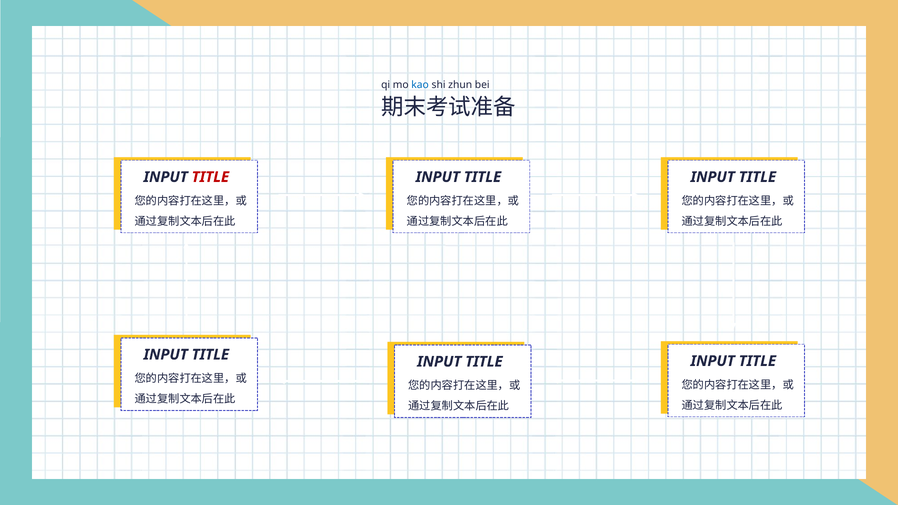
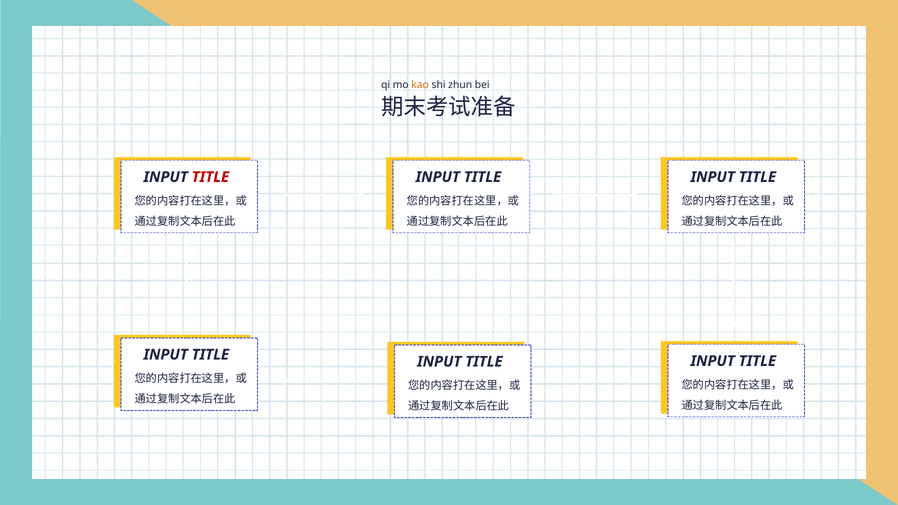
kao colour: blue -> orange (420, 85)
